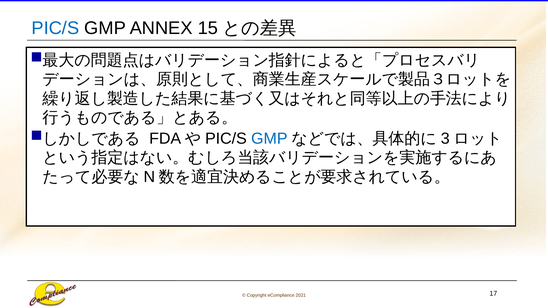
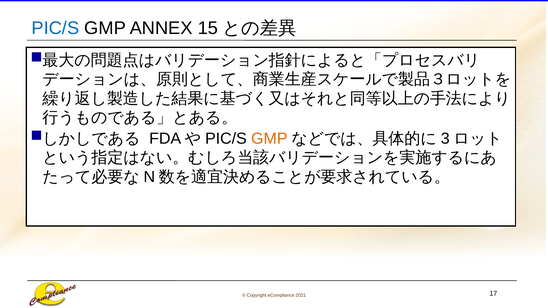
GMP colour: blue -> orange (269, 139)
